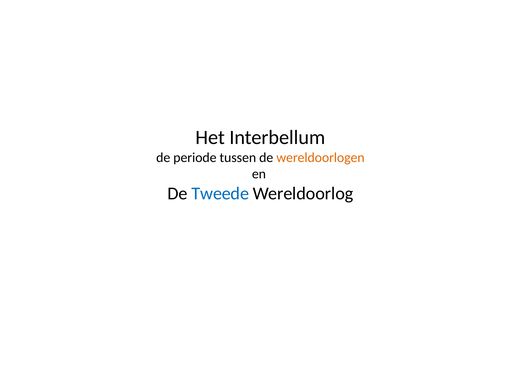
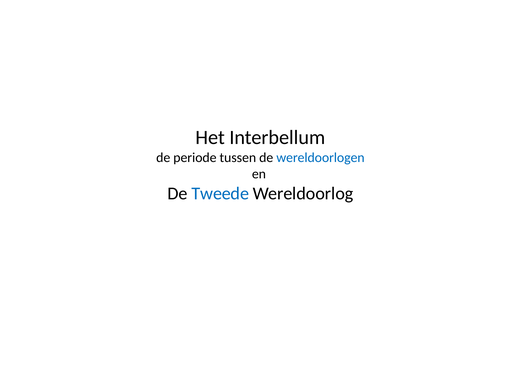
wereldoorlogen colour: orange -> blue (320, 158)
